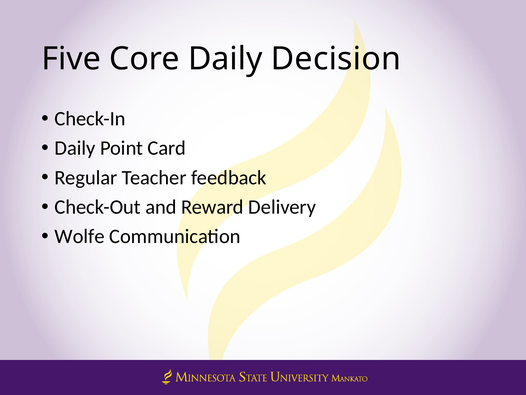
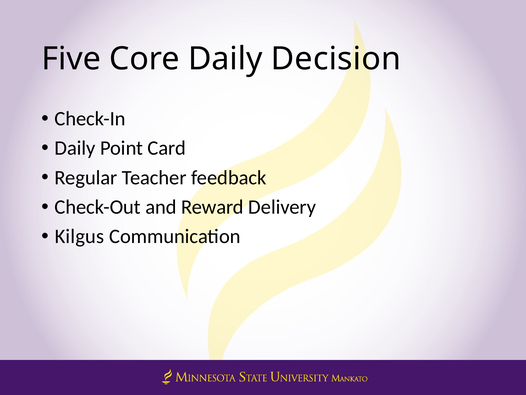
Wolfe: Wolfe -> Kilgus (79, 236)
